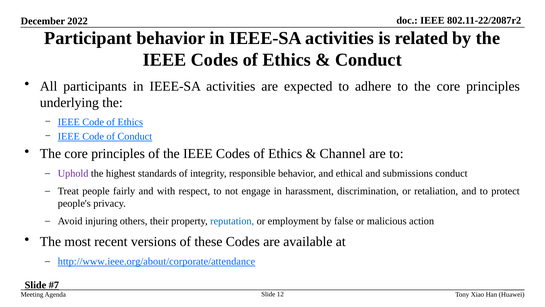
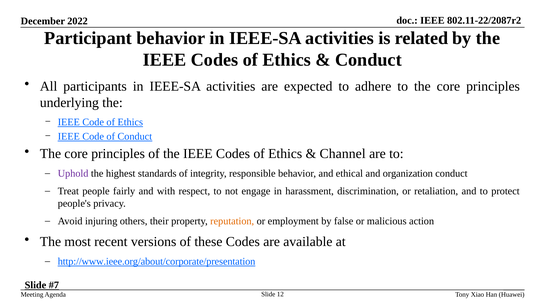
submissions: submissions -> organization (408, 173)
reputation colour: blue -> orange (232, 221)
http://www.ieee.org/about/corporate/attendance: http://www.ieee.org/about/corporate/attendance -> http://www.ieee.org/about/corporate/presentation (157, 261)
